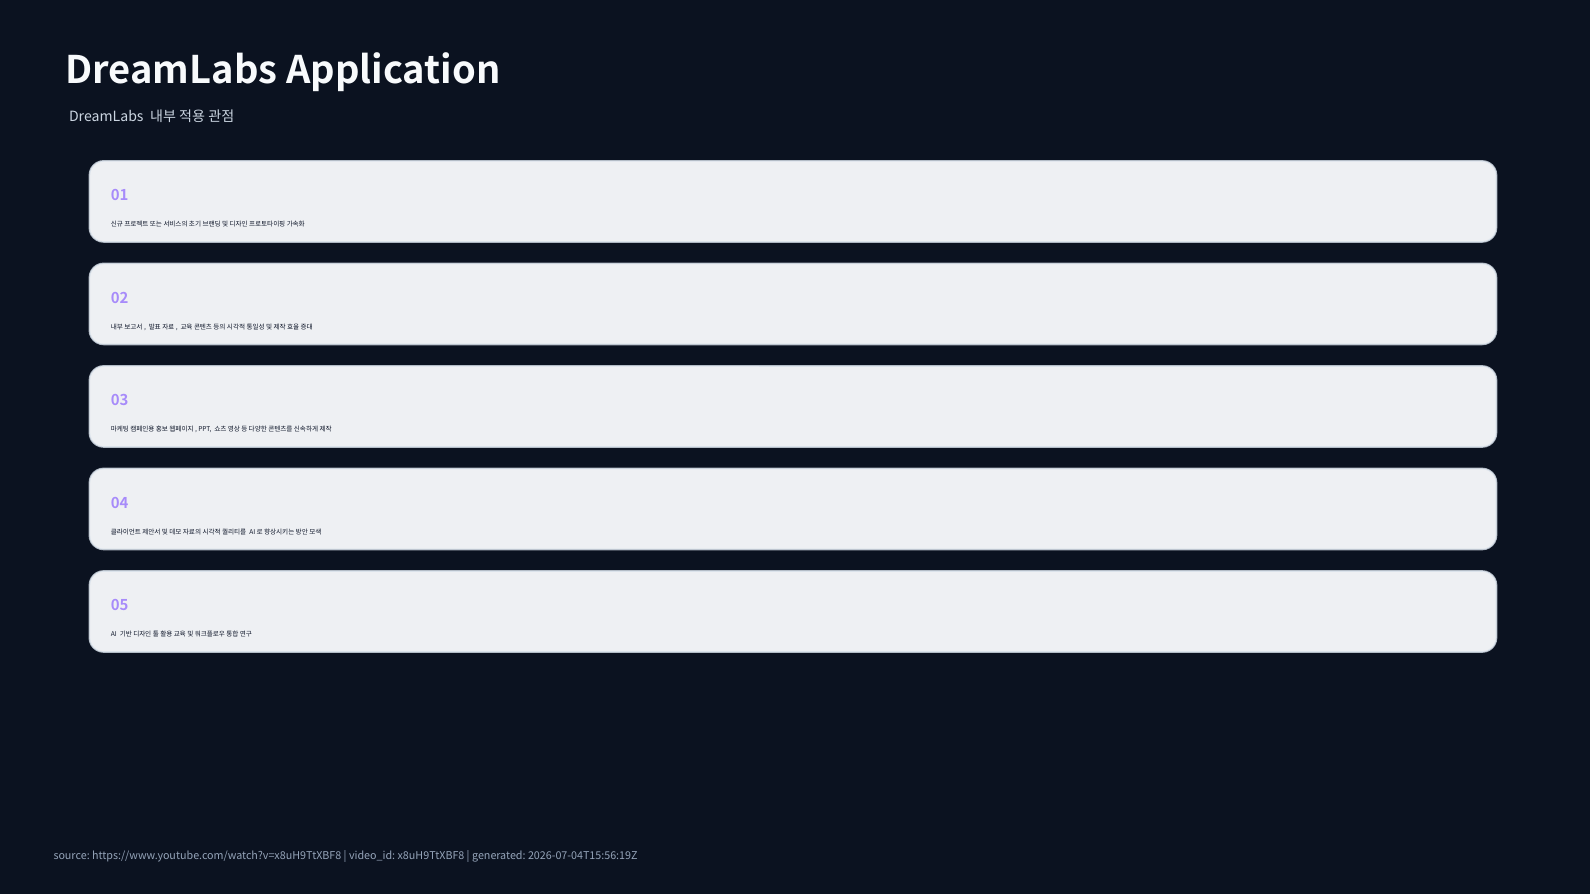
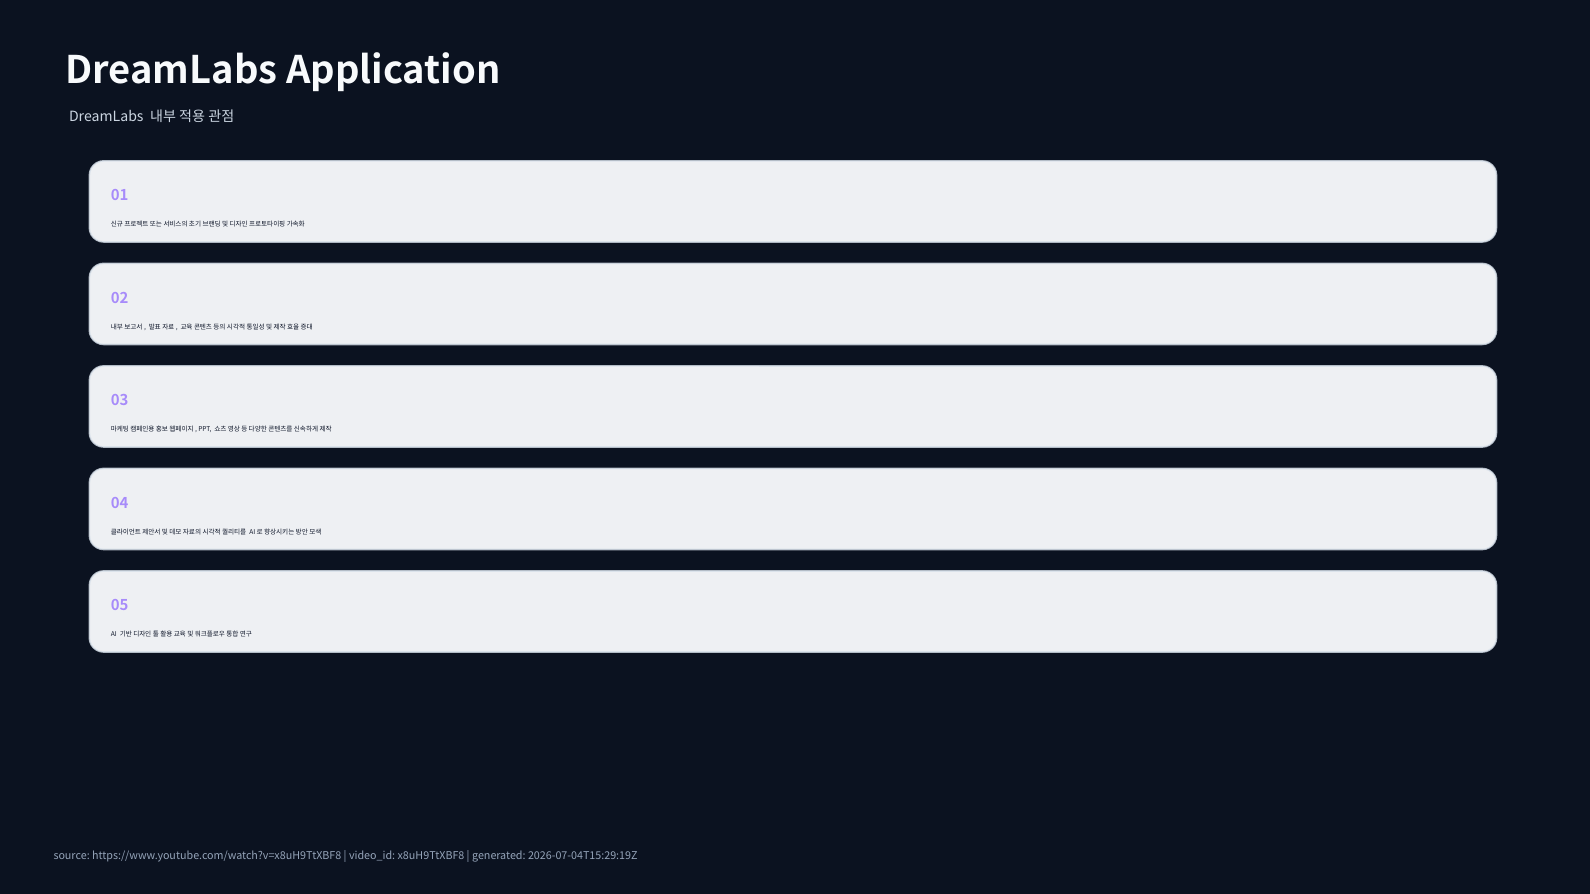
2026-07-04T15:56:19Z: 2026-07-04T15:56:19Z -> 2026-07-04T15:29:19Z (583, 856)
